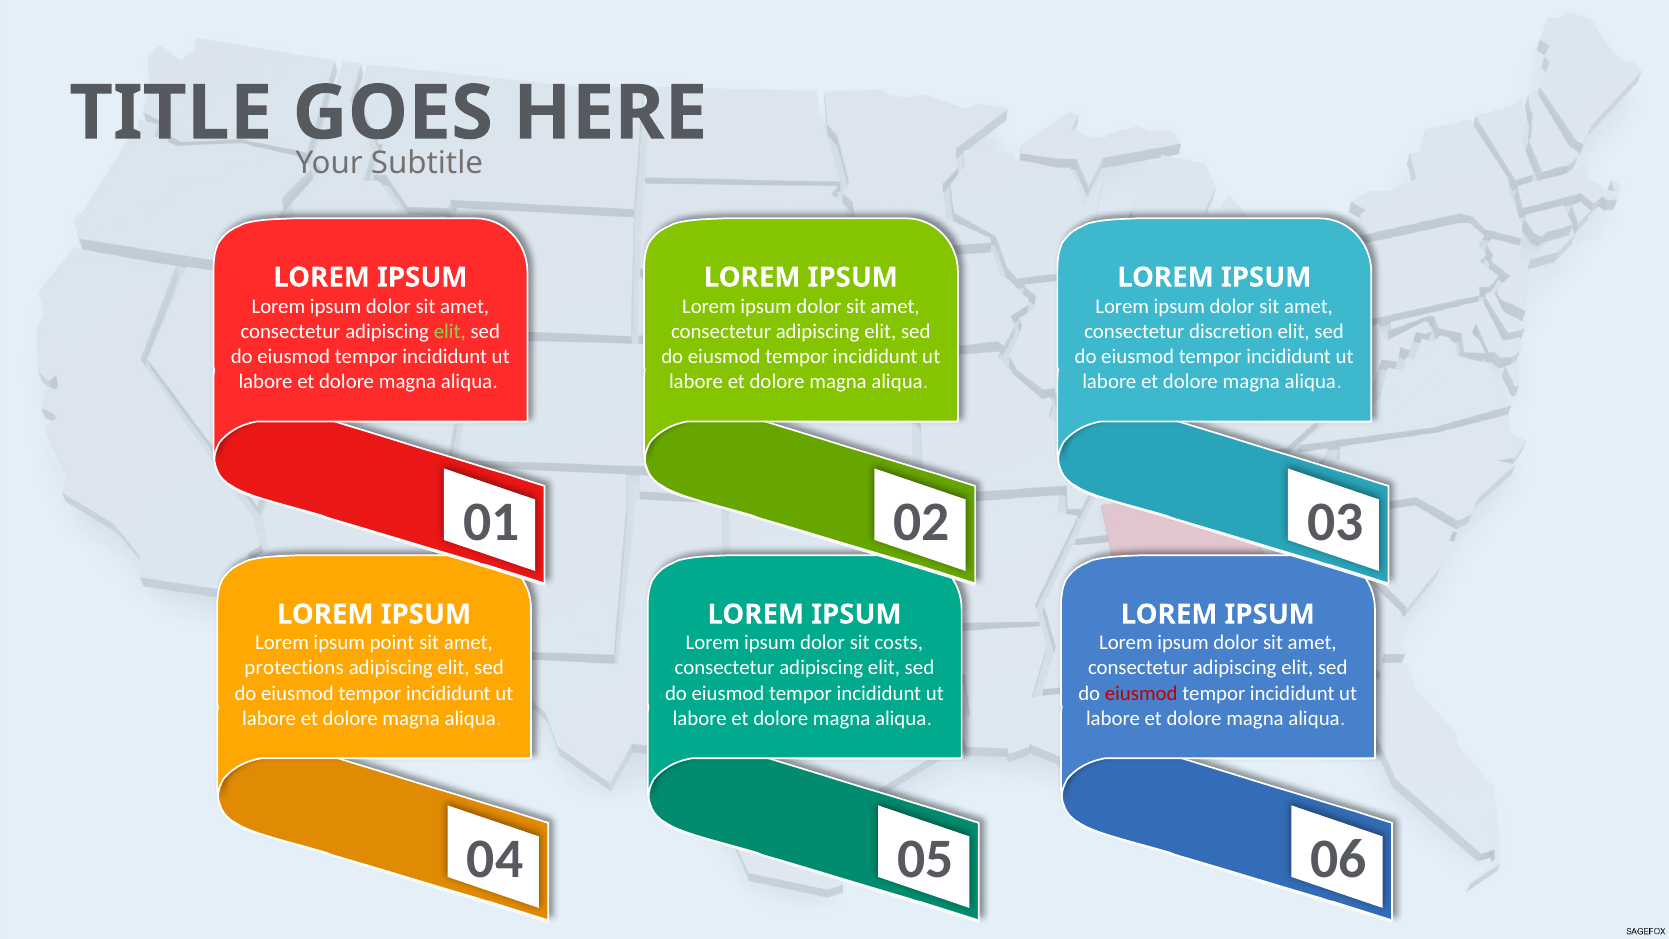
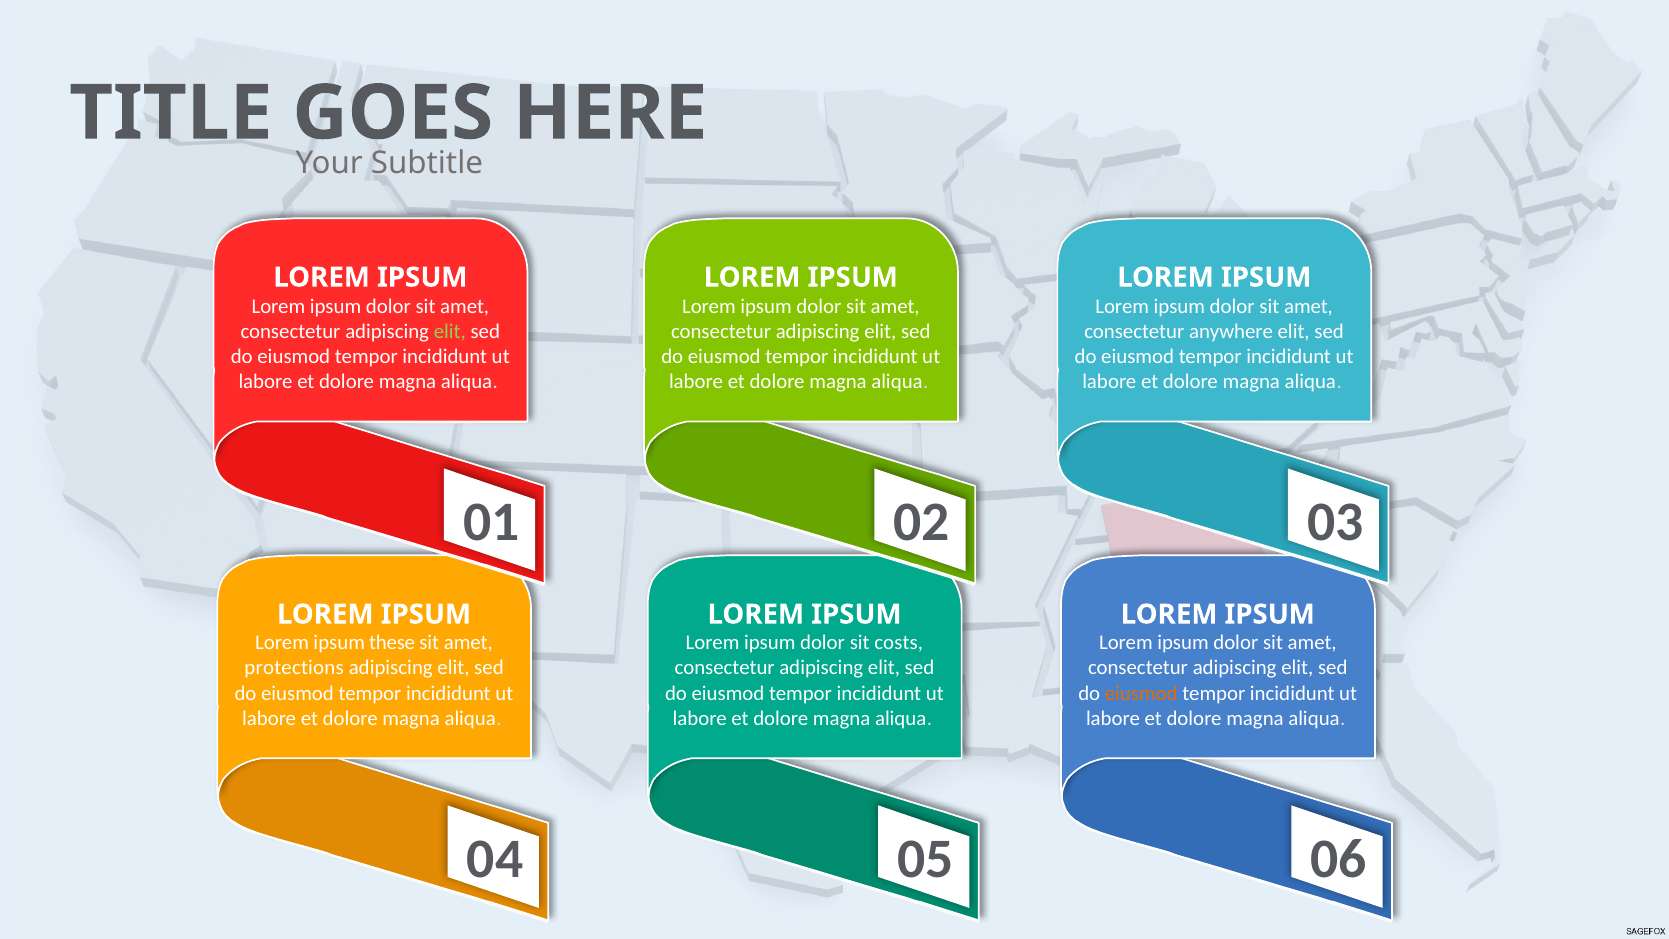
discretion: discretion -> anywhere (1231, 331)
point: point -> these (392, 643)
eiusmod colour: red -> orange (1141, 693)
